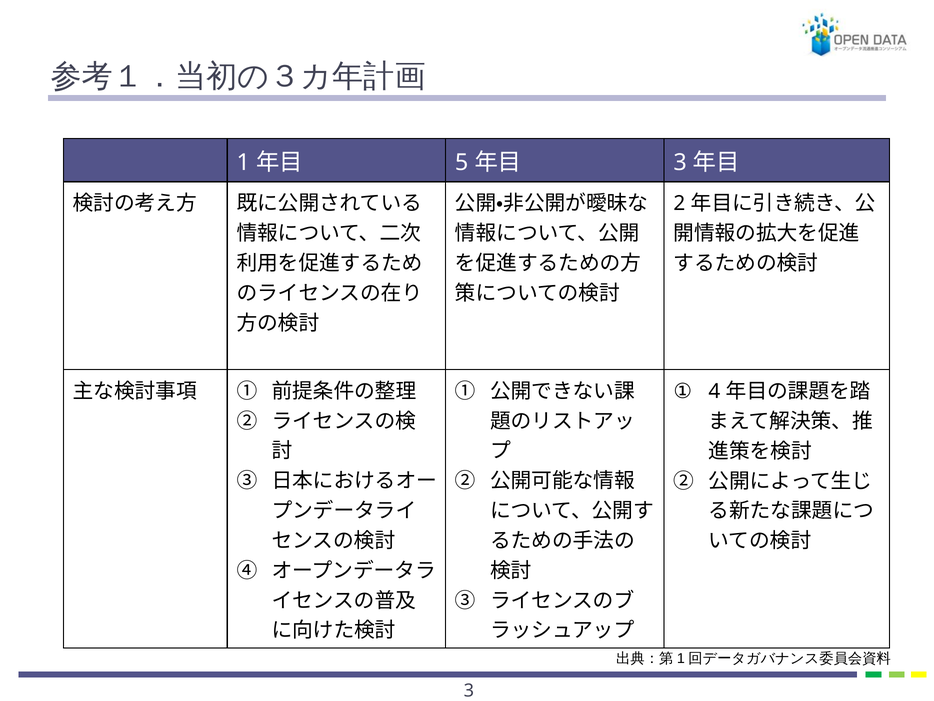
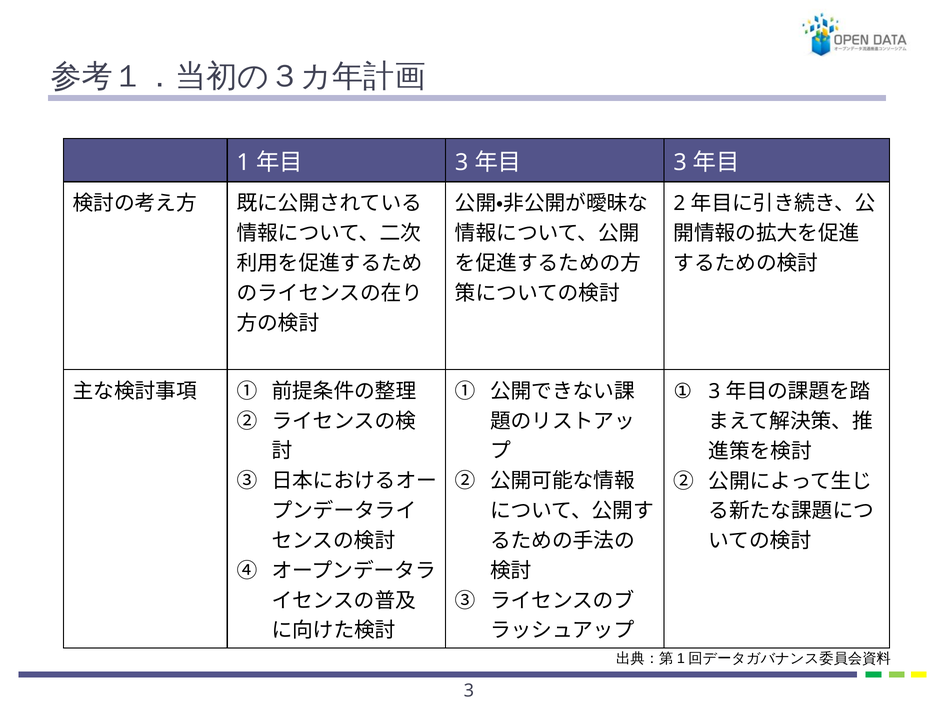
5: 5 -> 3 (462, 162)
4: 4 -> 3 (714, 391)
